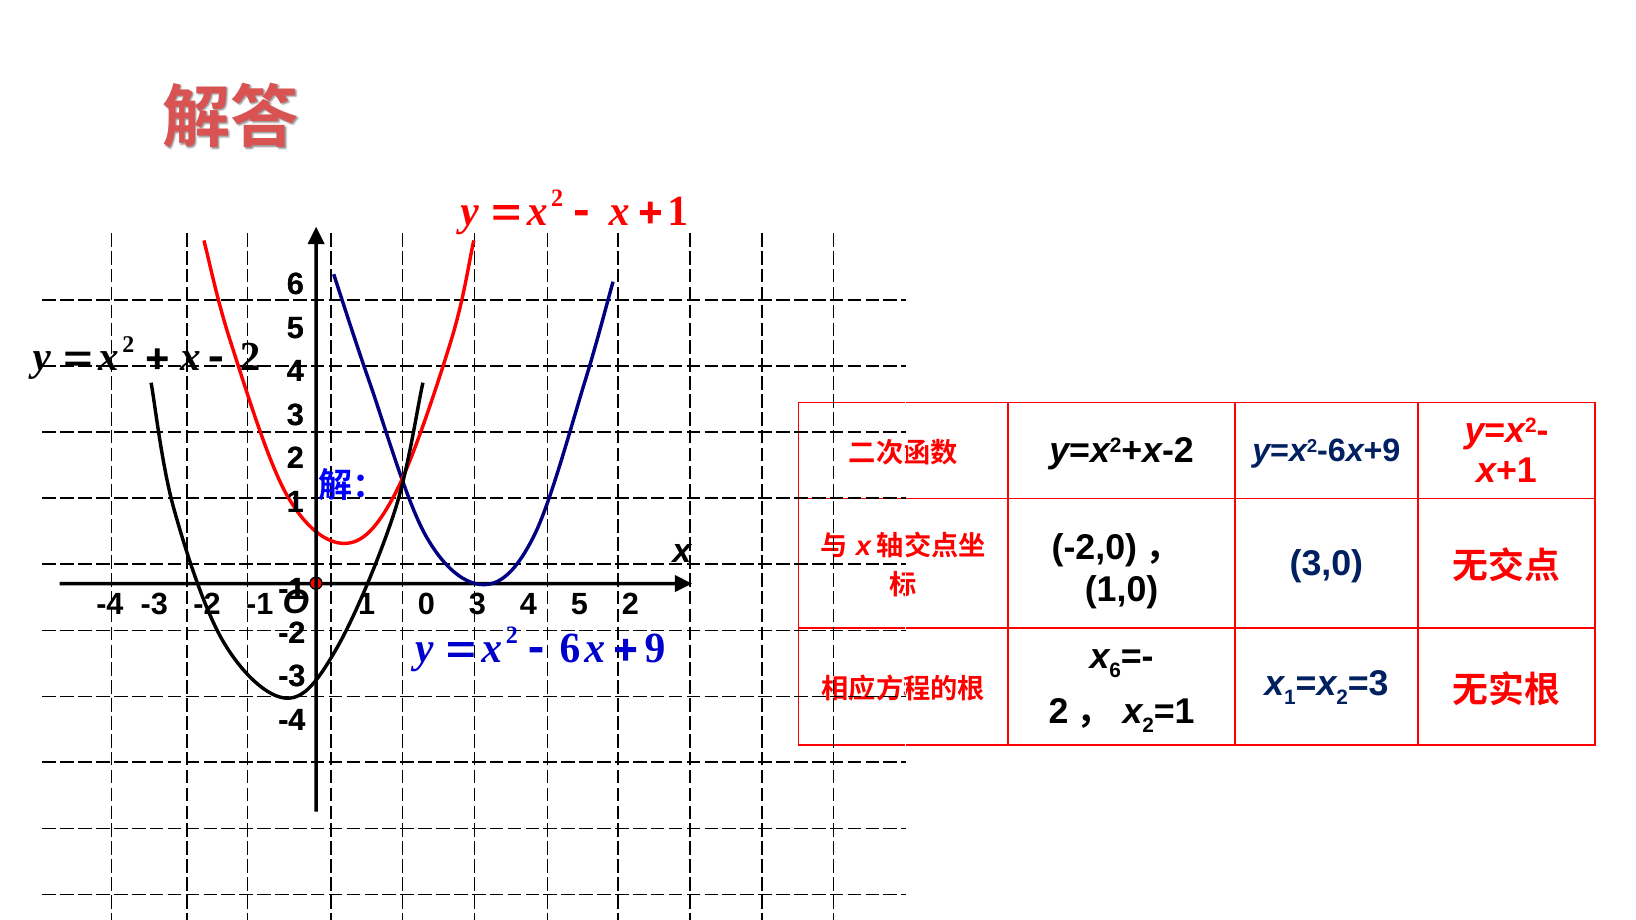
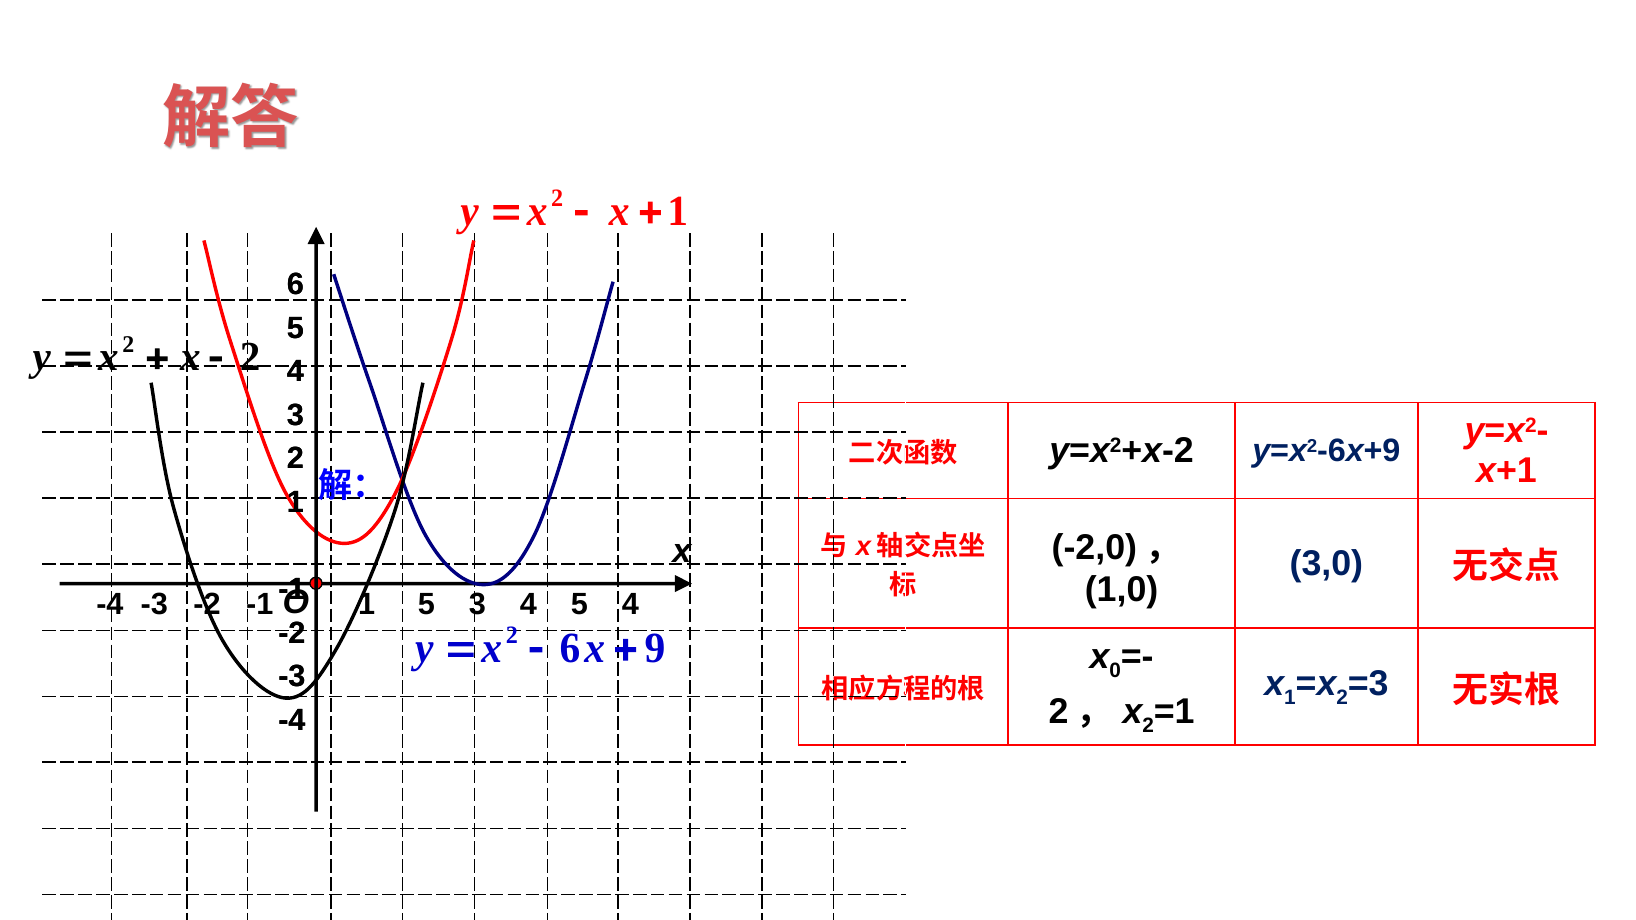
1 0: 0 -> 5 (426, 605)
4 5 2: 2 -> 4 (630, 605)
x 6: 6 -> 0 (1115, 671)
